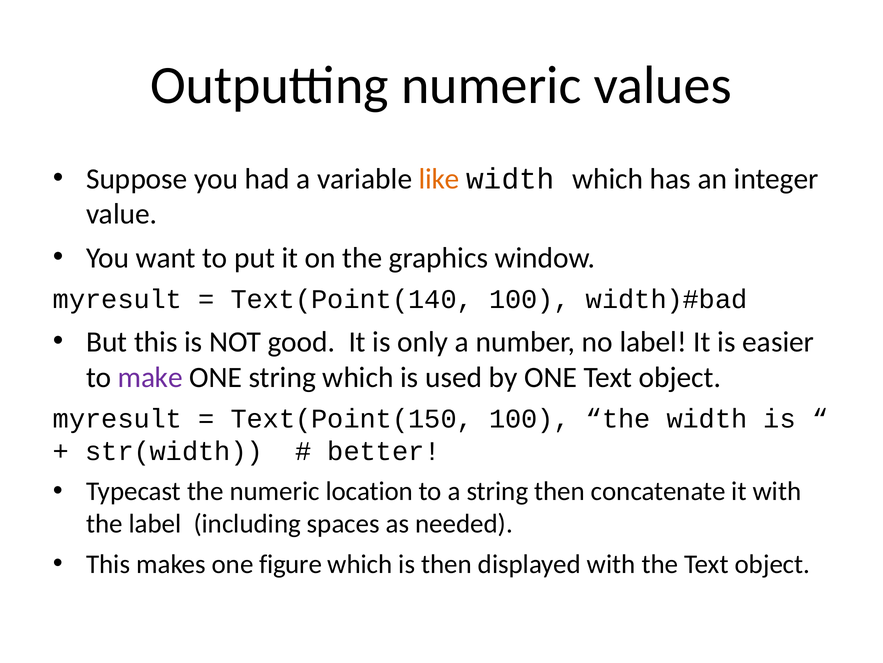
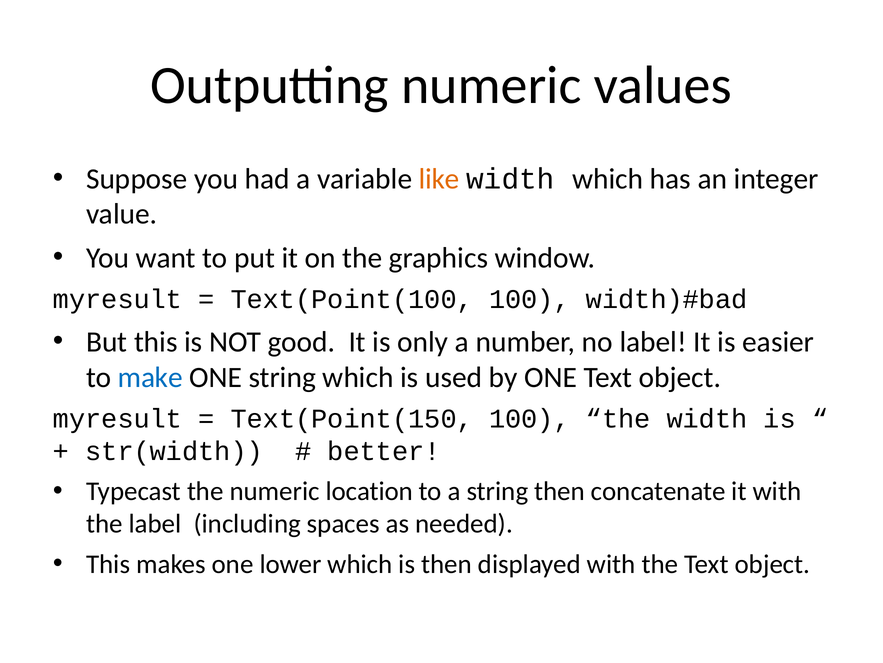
Text(Point(140: Text(Point(140 -> Text(Point(100 (352, 299)
make colour: purple -> blue (150, 377)
figure: figure -> lower (291, 564)
